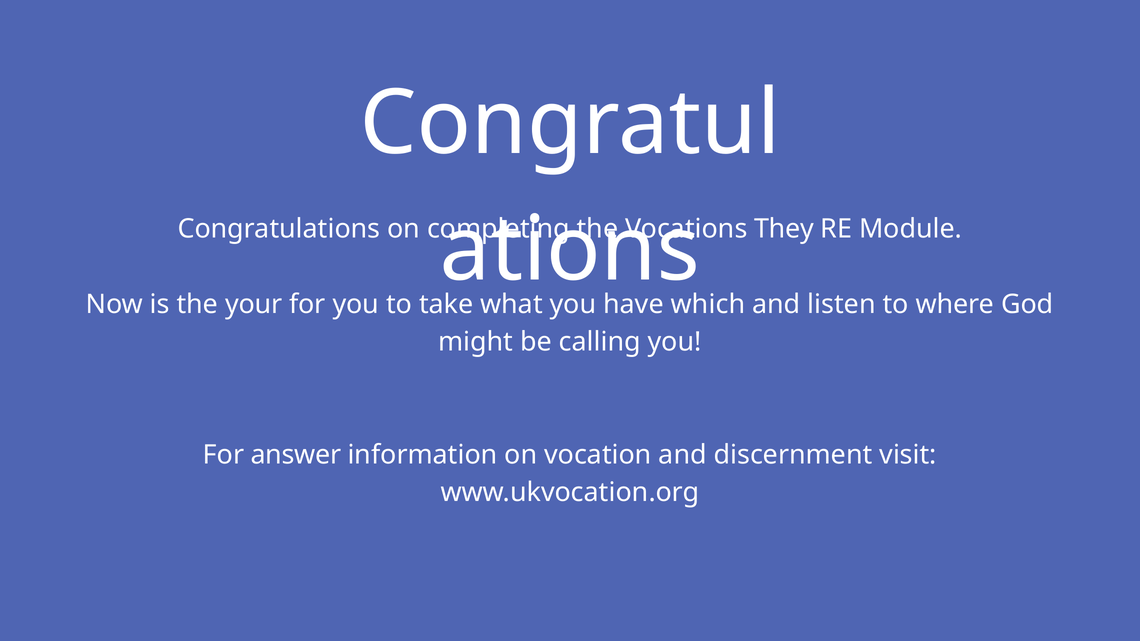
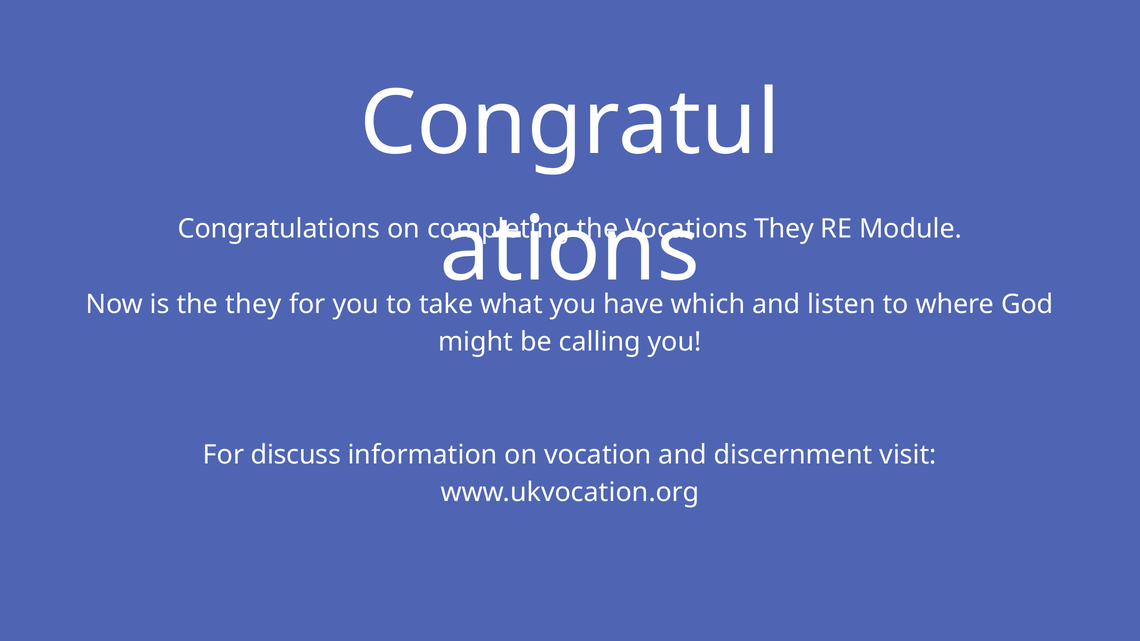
the your: your -> they (253, 304)
answer: answer -> discuss (296, 455)
